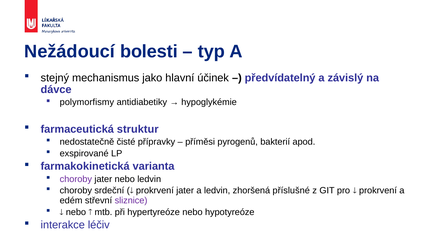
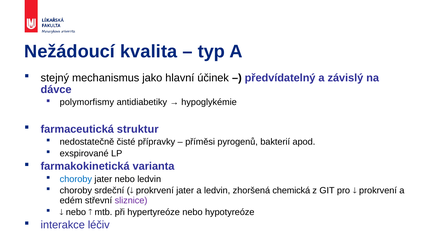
bolesti: bolesti -> kvalita (149, 52)
choroby colour: purple -> blue (76, 179)
příslušné: příslušné -> chemická (291, 191)
